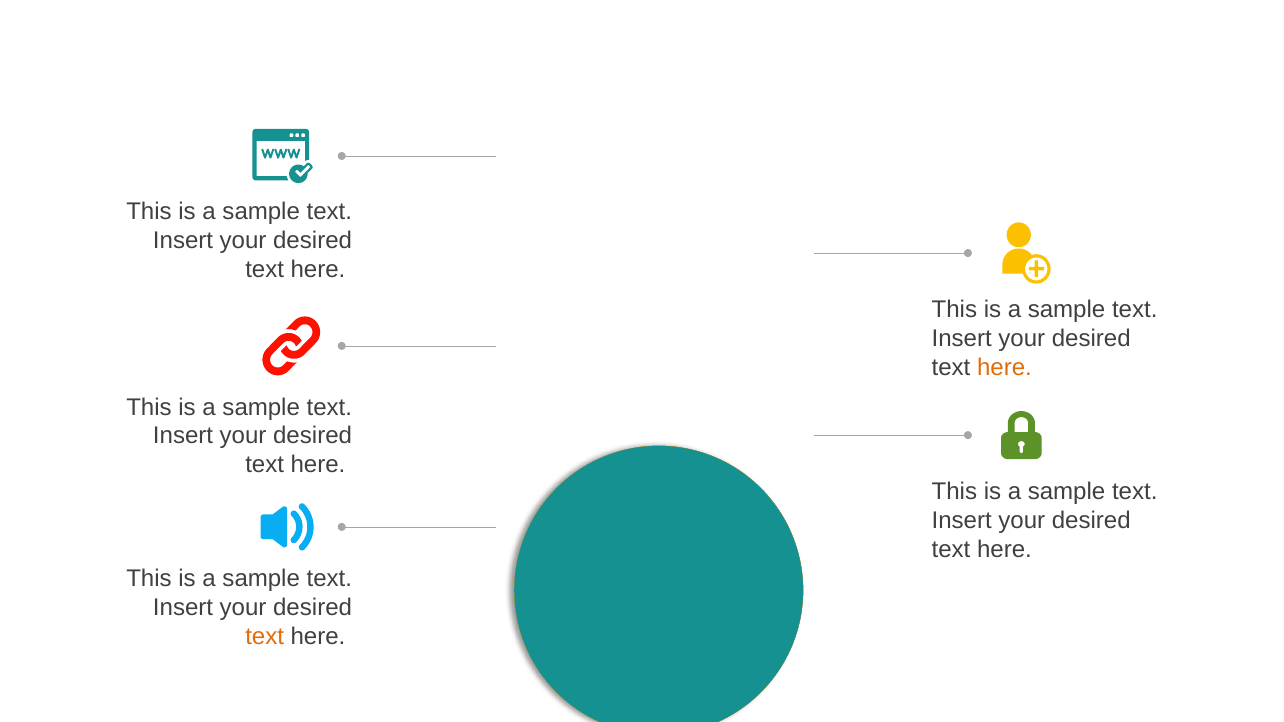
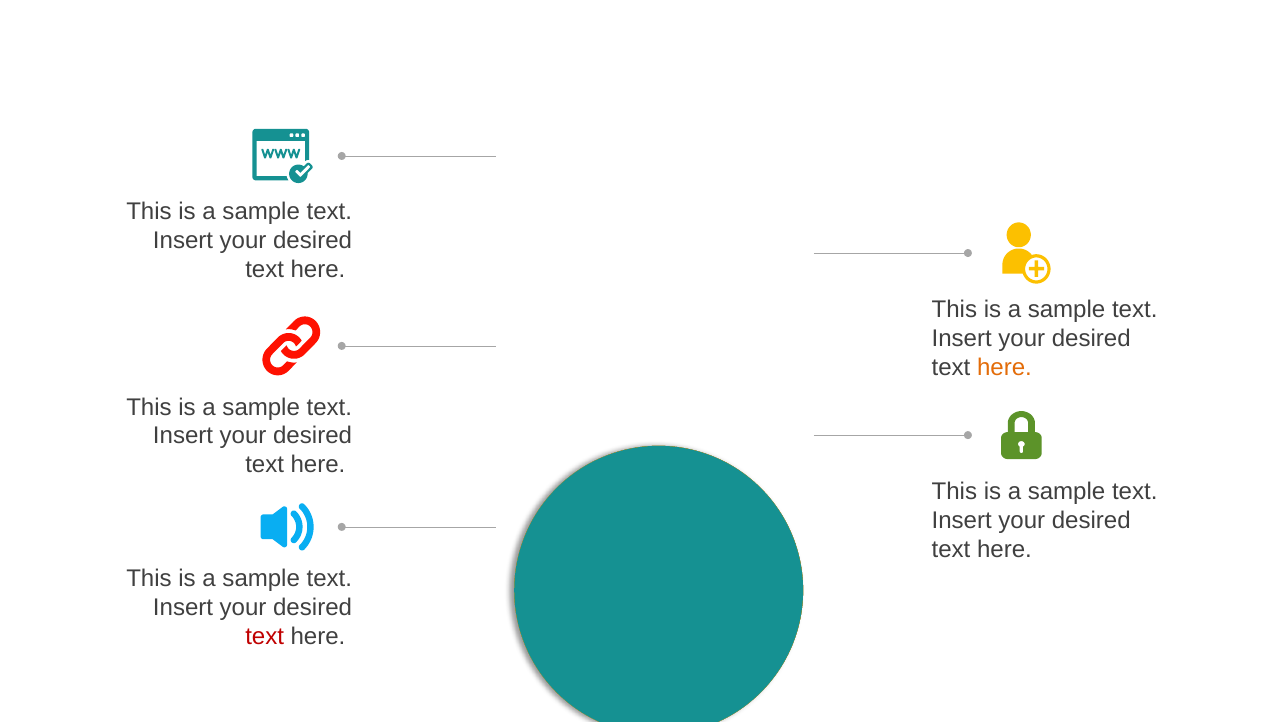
text colour: orange -> red (265, 636)
